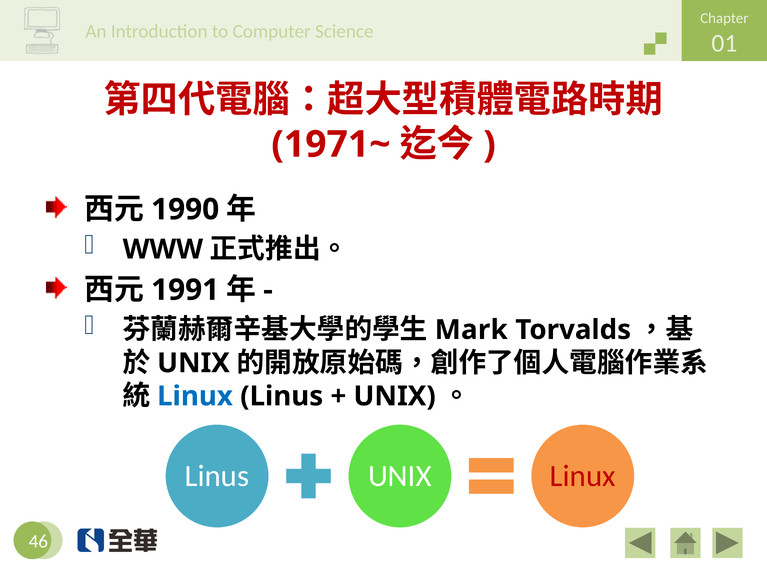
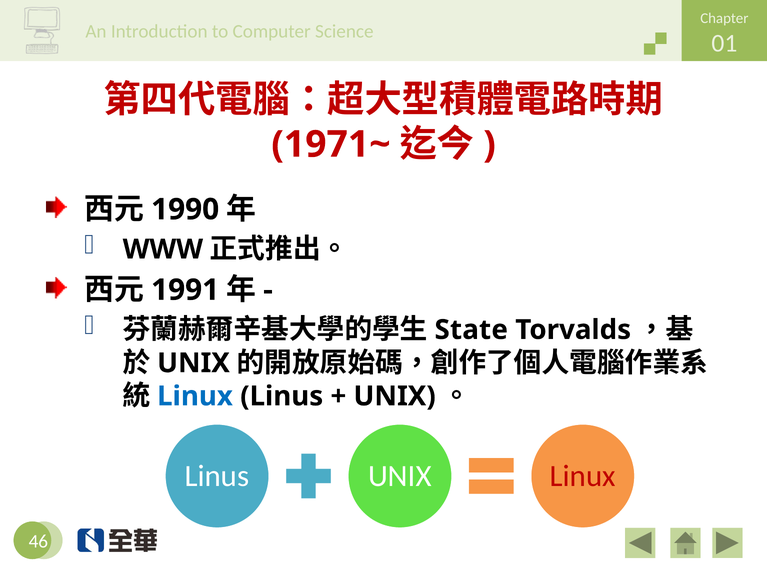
Mark: Mark -> State (471, 330)
